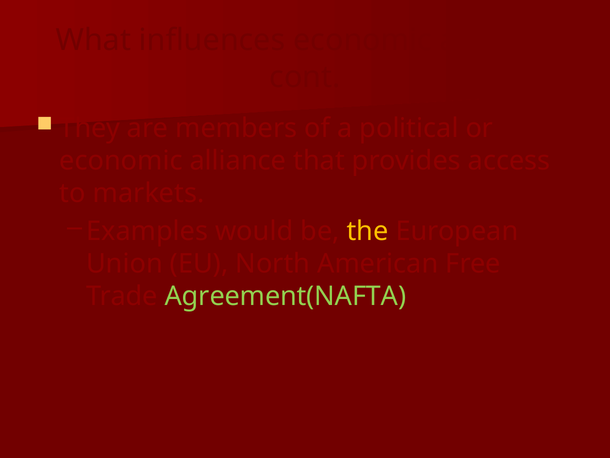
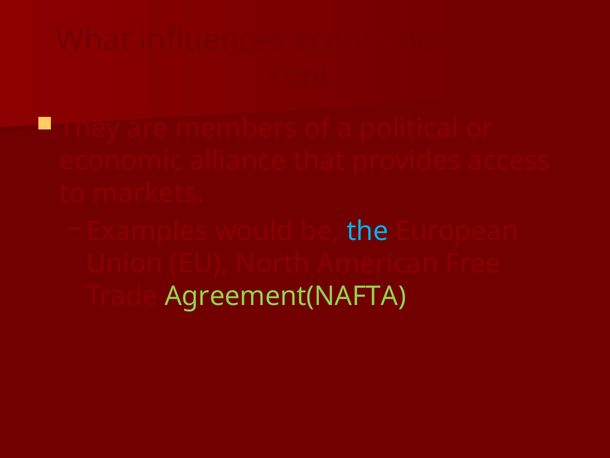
the colour: yellow -> light blue (368, 231)
